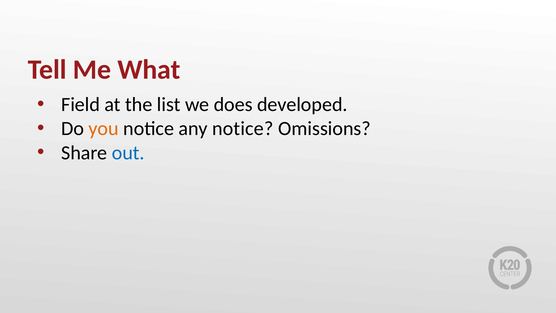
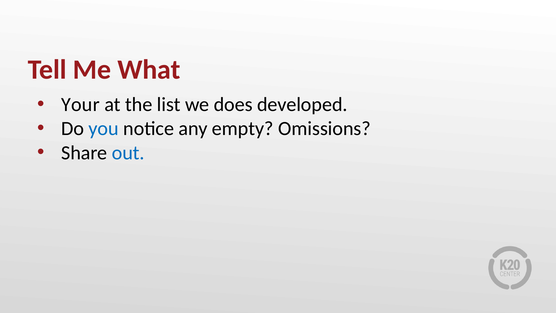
Field: Field -> Your (80, 104)
you colour: orange -> blue (104, 129)
any notice: notice -> empty (243, 129)
